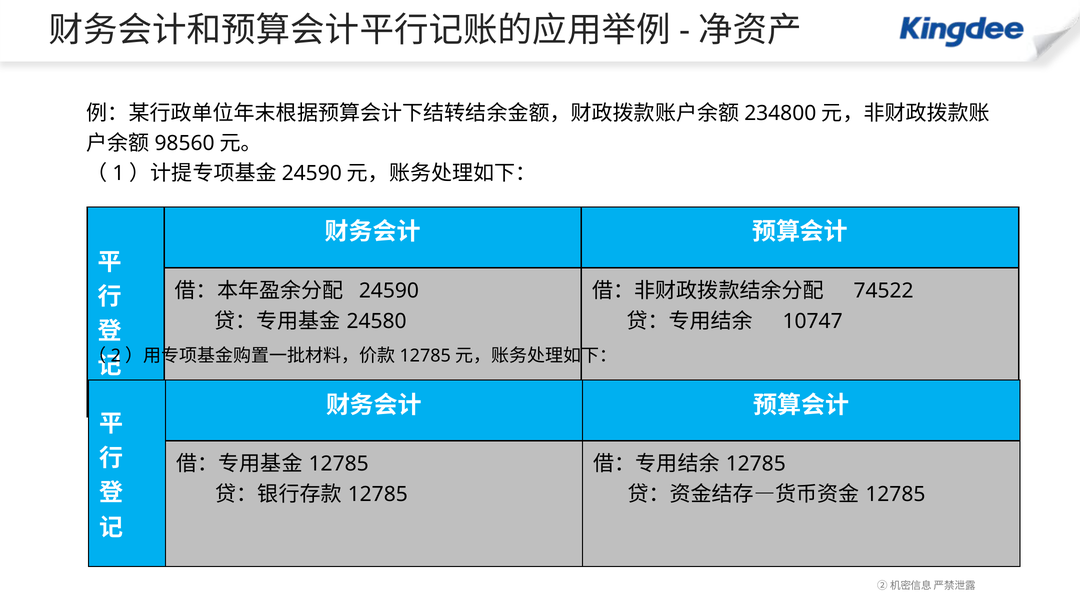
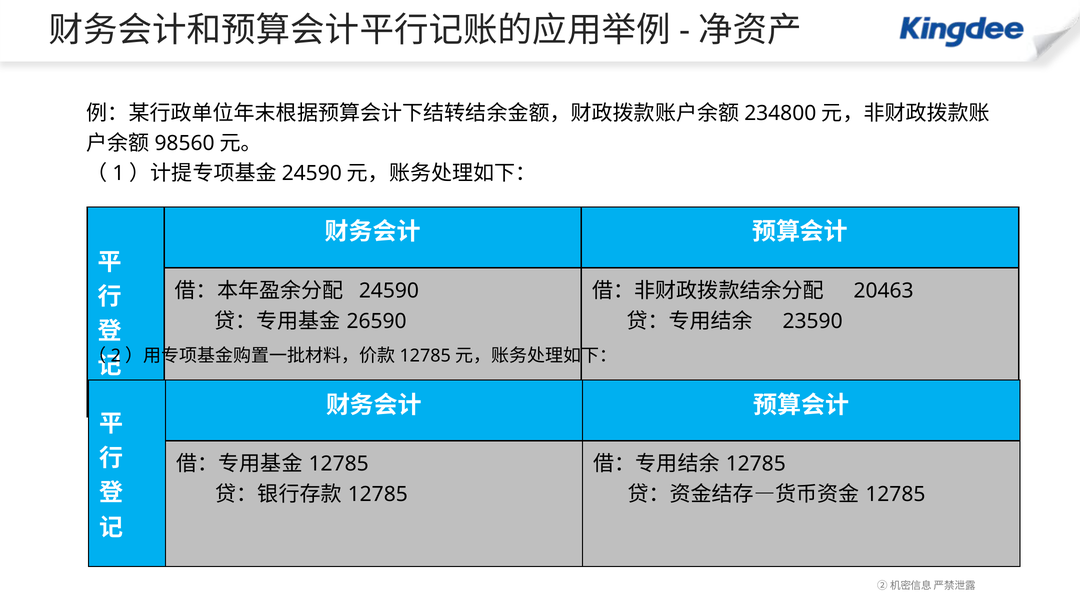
74522: 74522 -> 20463 (884, 291)
24580: 24580 -> 26590 (377, 321)
10747: 10747 -> 23590 (813, 321)
